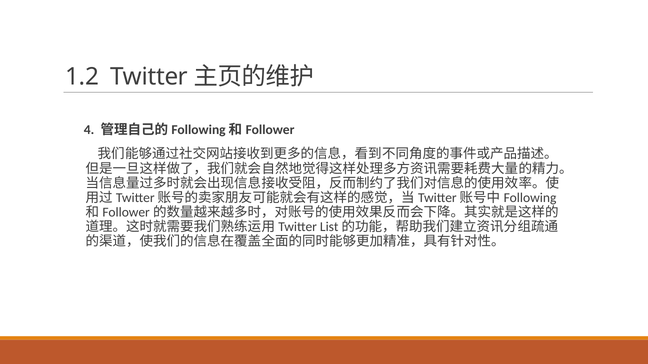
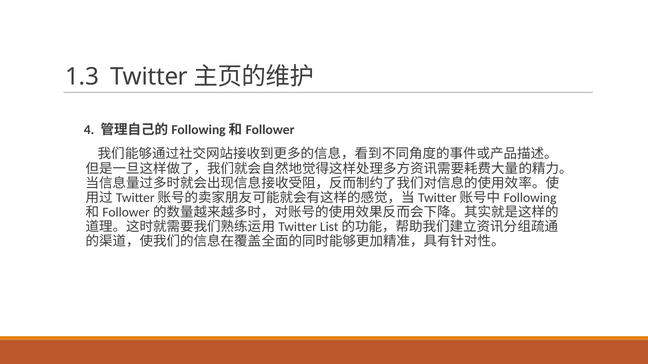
1.2: 1.2 -> 1.3 (82, 77)
